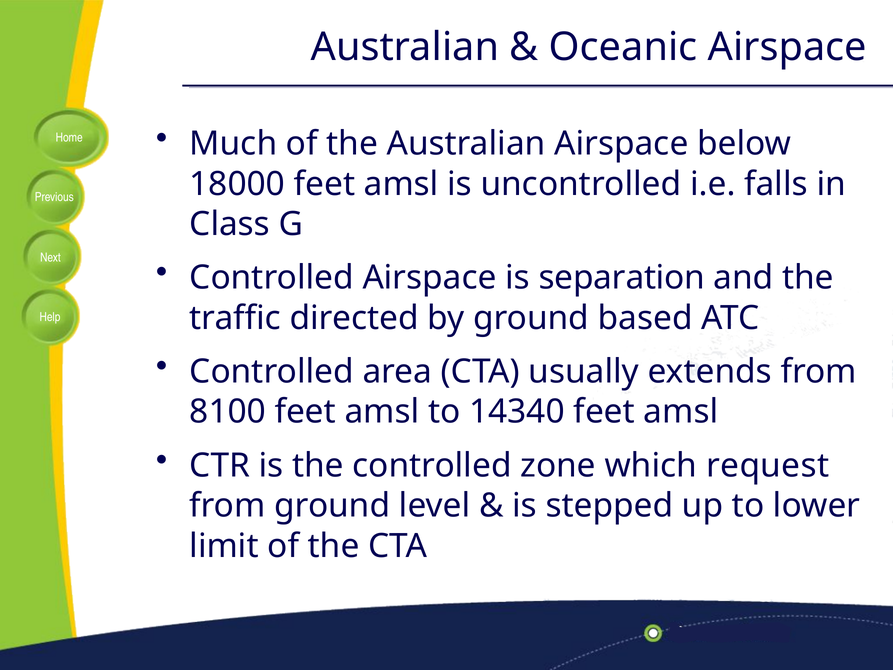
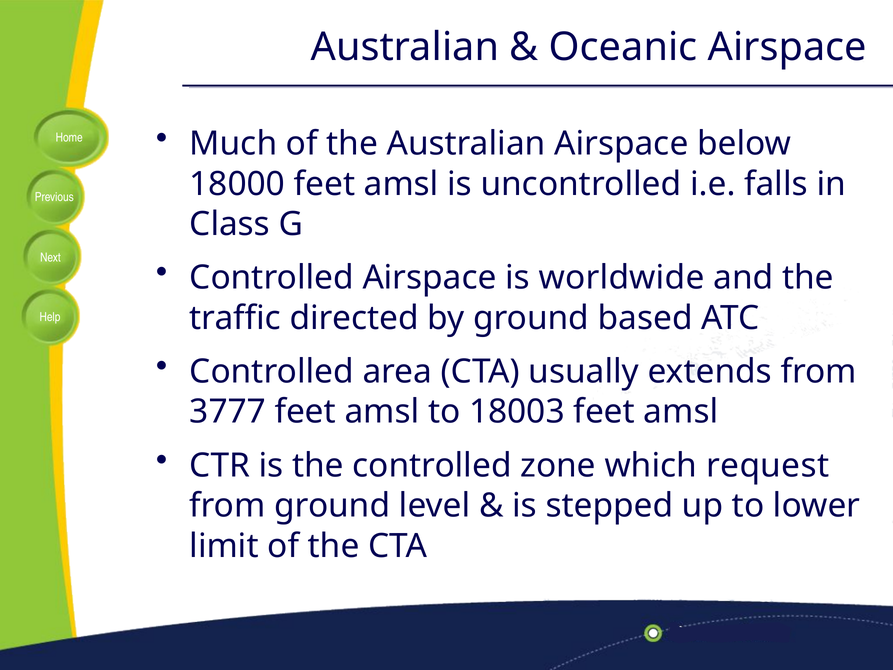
separation: separation -> worldwide (622, 278)
8100: 8100 -> 3777 (228, 412)
14340: 14340 -> 18003 (517, 412)
